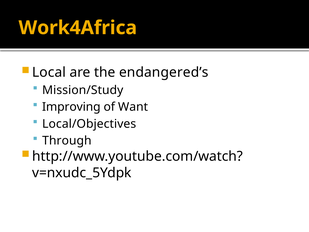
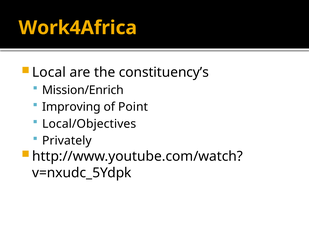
endangered’s: endangered’s -> constituency’s (164, 72)
Mission/Study: Mission/Study -> Mission/Enrich (83, 90)
Want: Want -> Point (133, 107)
Through: Through -> Privately (67, 141)
